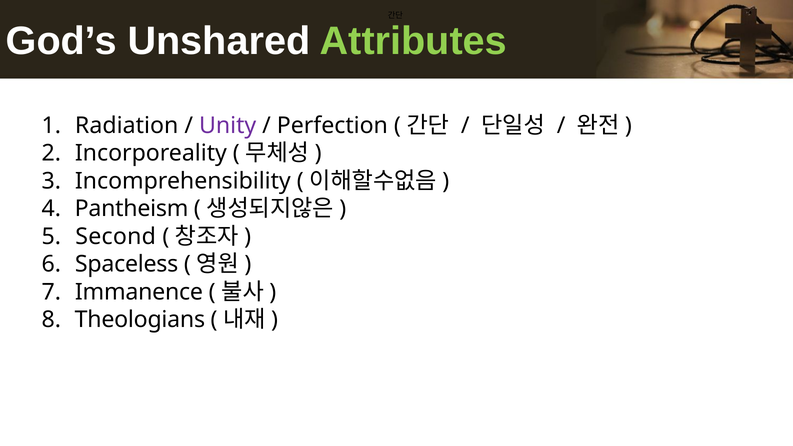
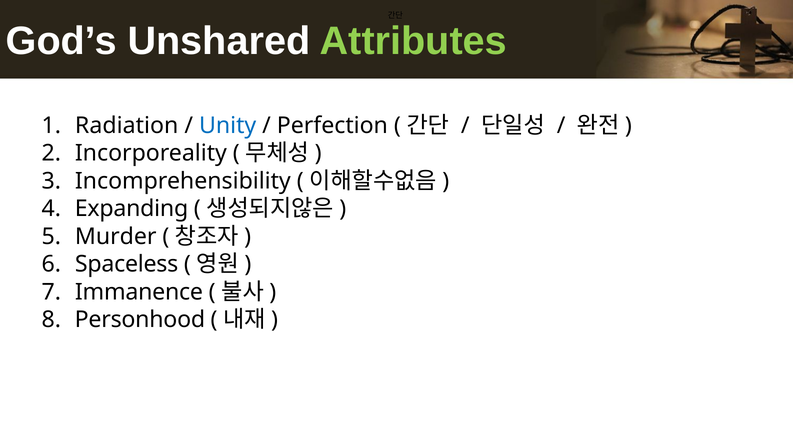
Unity colour: purple -> blue (228, 125)
Pantheism: Pantheism -> Expanding (132, 209)
Second: Second -> Murder (116, 237)
Theologians: Theologians -> Personhood (140, 320)
